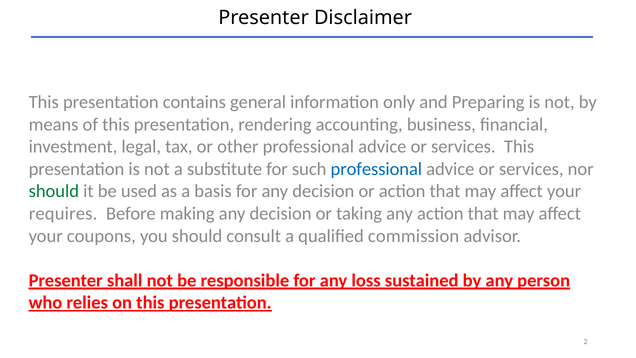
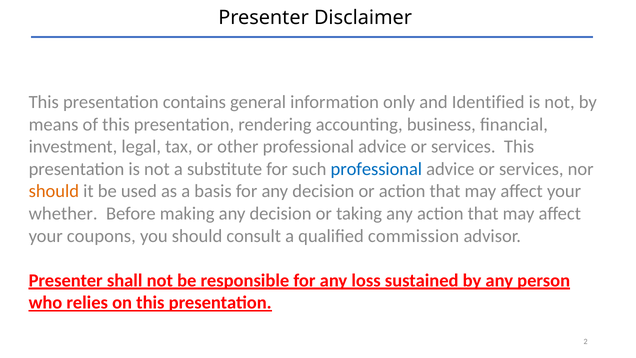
Preparing: Preparing -> Identified (488, 102)
should colour: green -> orange (54, 191)
requires: requires -> whether (63, 214)
